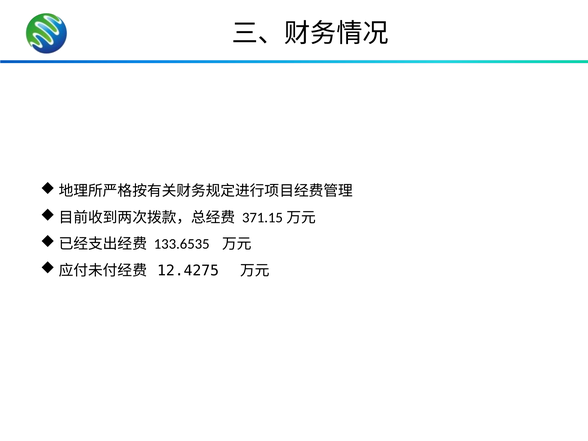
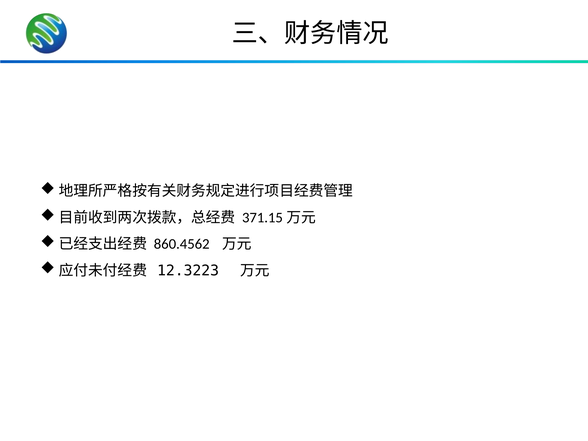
133.6535: 133.6535 -> 860.4562 (182, 244)
12.4275: 12.4275 -> 12.3223 (188, 270)
